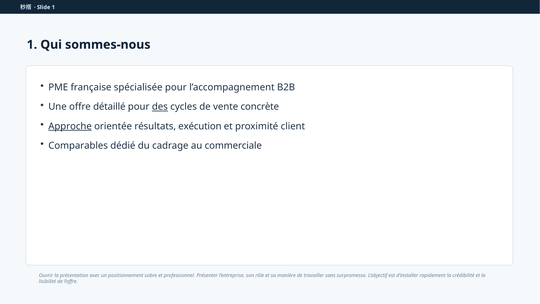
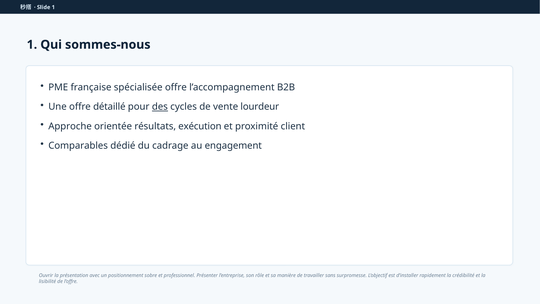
spécialisée pour: pour -> offre (176, 87)
concrète: concrète -> lourdeur (260, 107)
Approche underline: present -> none (70, 126)
commerciale: commerciale -> engagement (233, 145)
